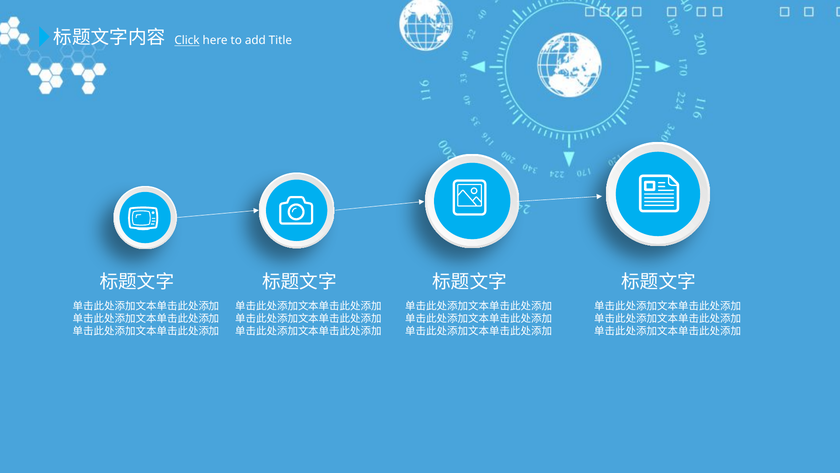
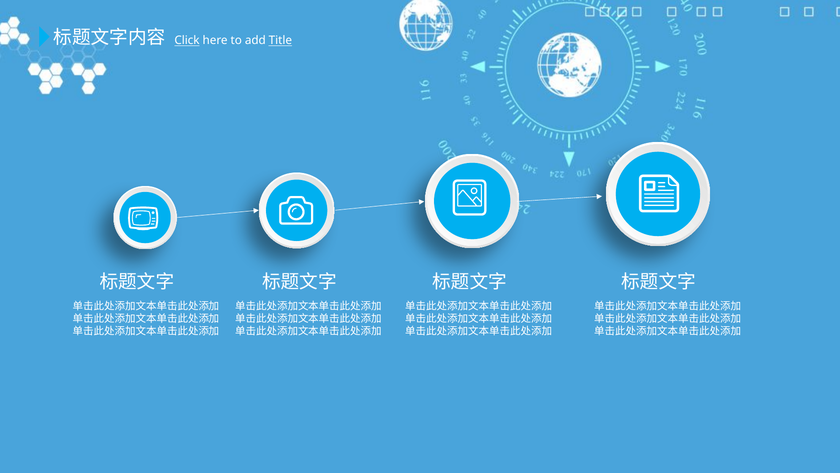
Title underline: none -> present (280, 41)
